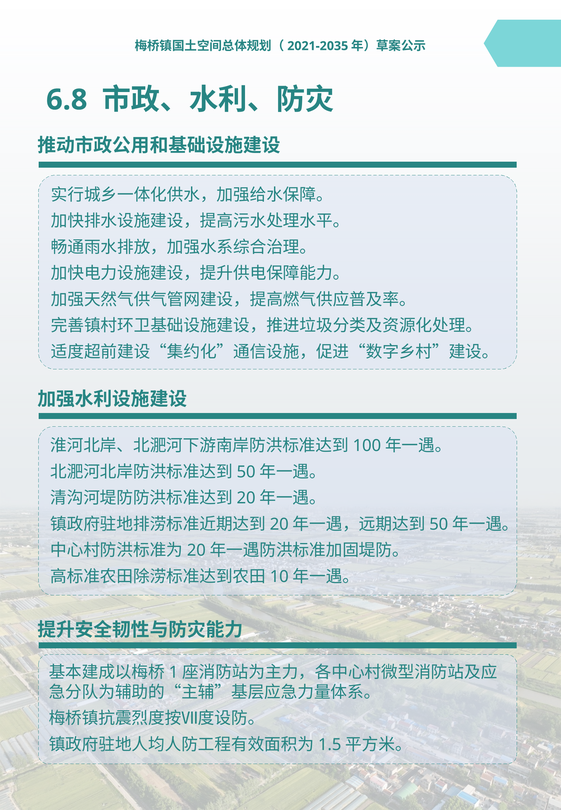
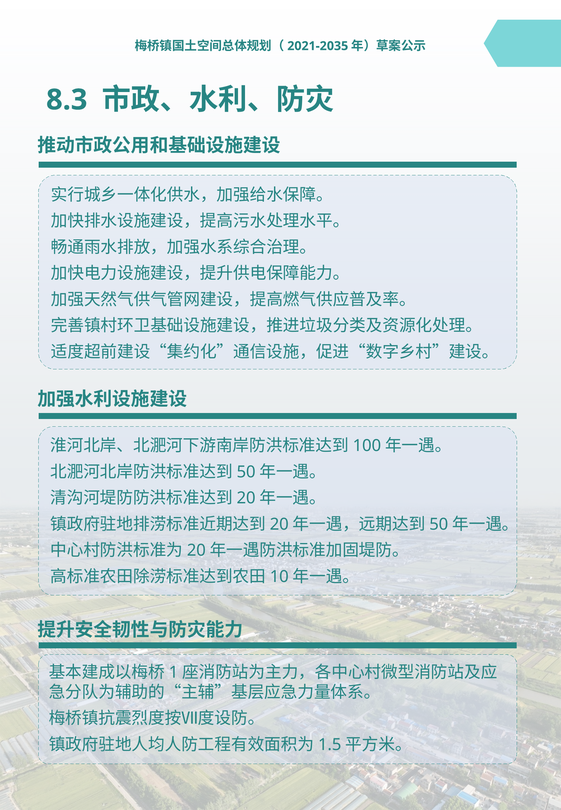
6.8: 6.8 -> 8.3 (67, 100)
